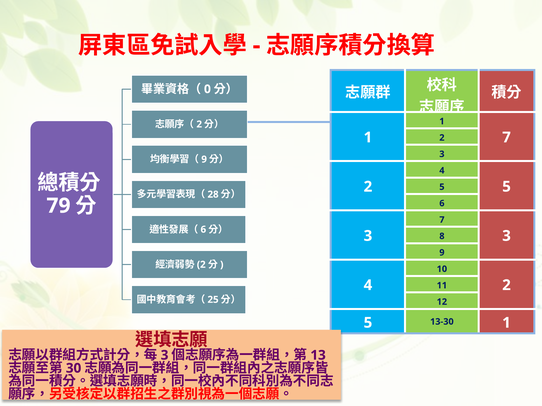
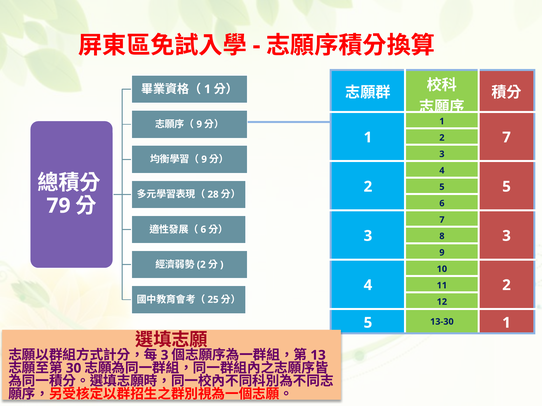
0: 0 -> 1 (207, 89)
2: 2 -> 9 (199, 124)
